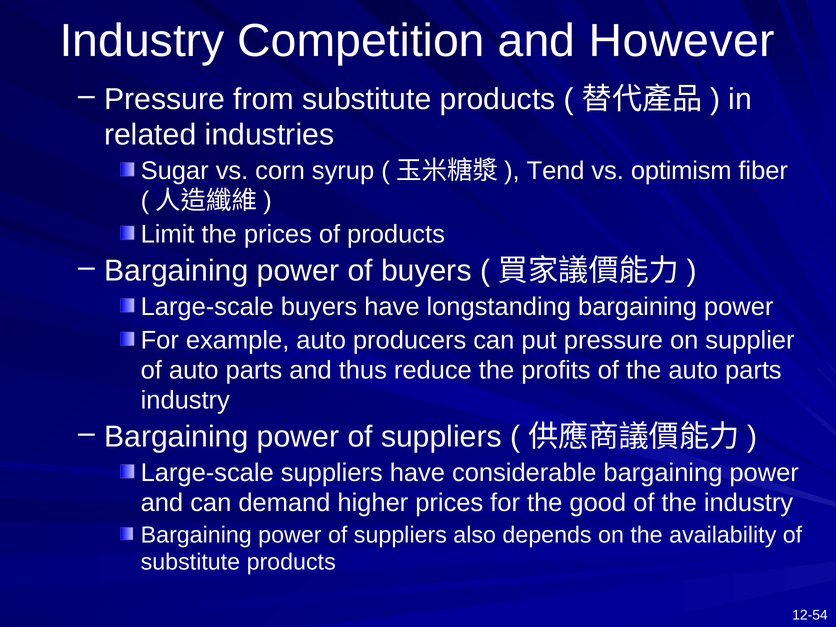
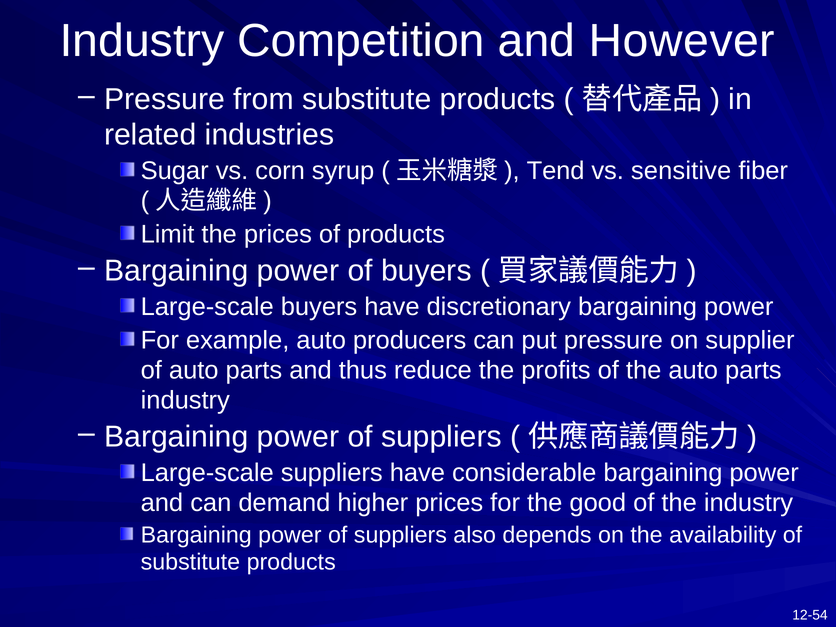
optimism: optimism -> sensitive (681, 171)
longstanding: longstanding -> discretionary (499, 307)
